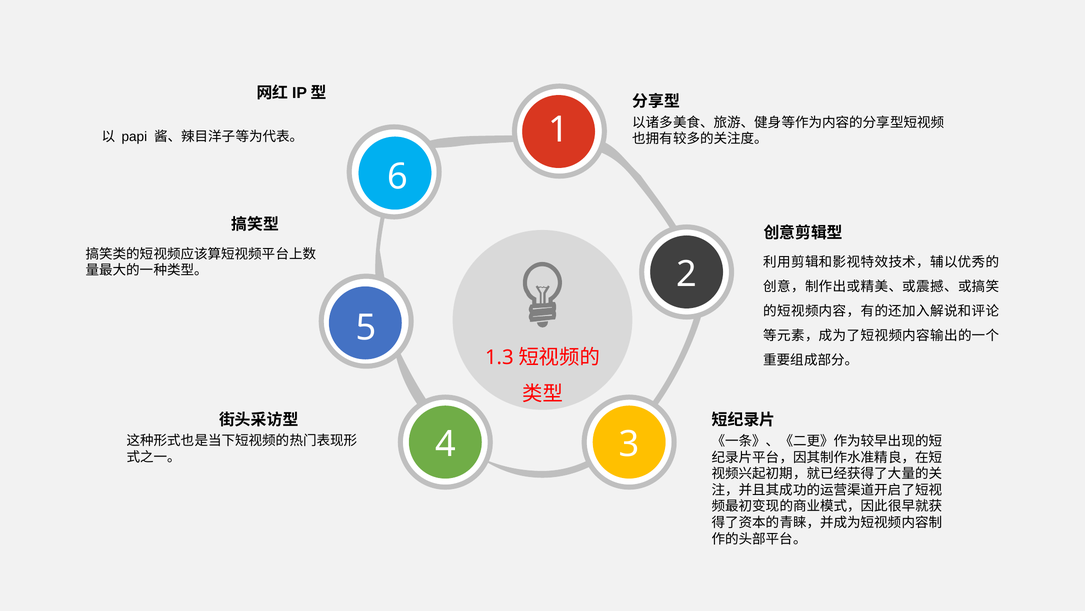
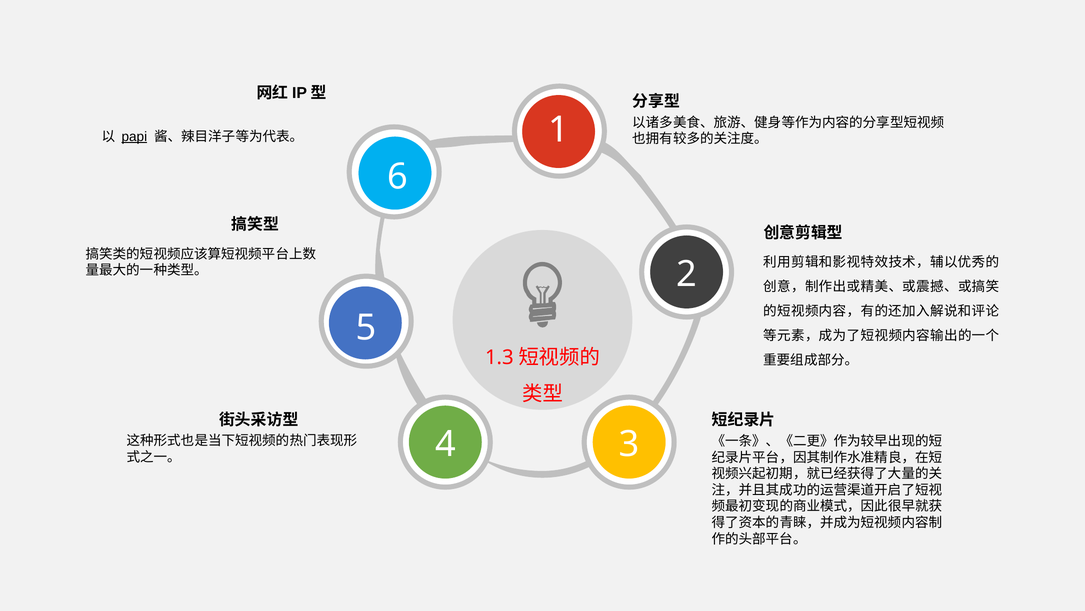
papi underline: none -> present (134, 137)
